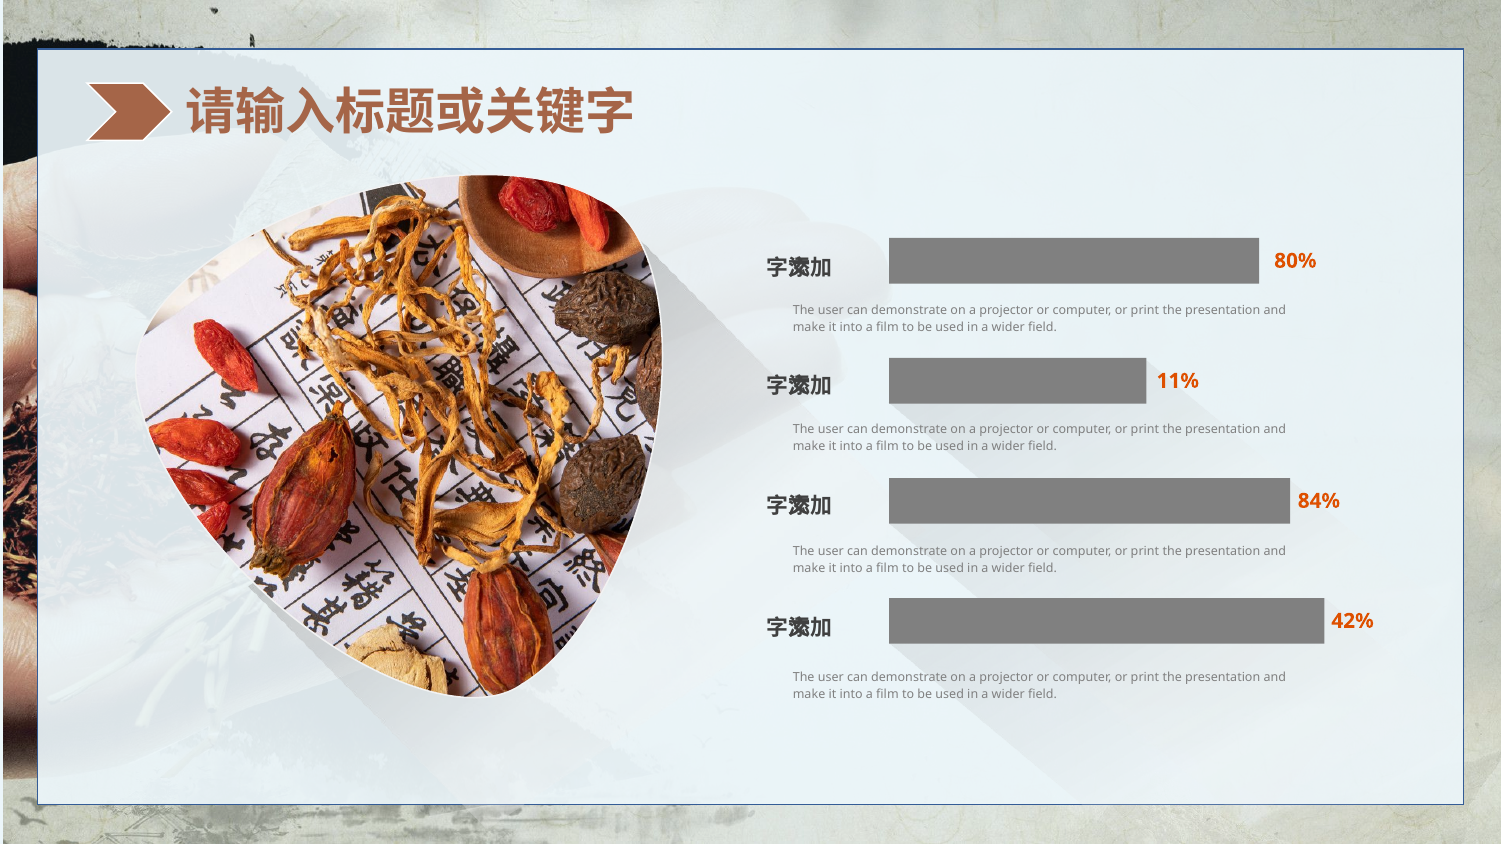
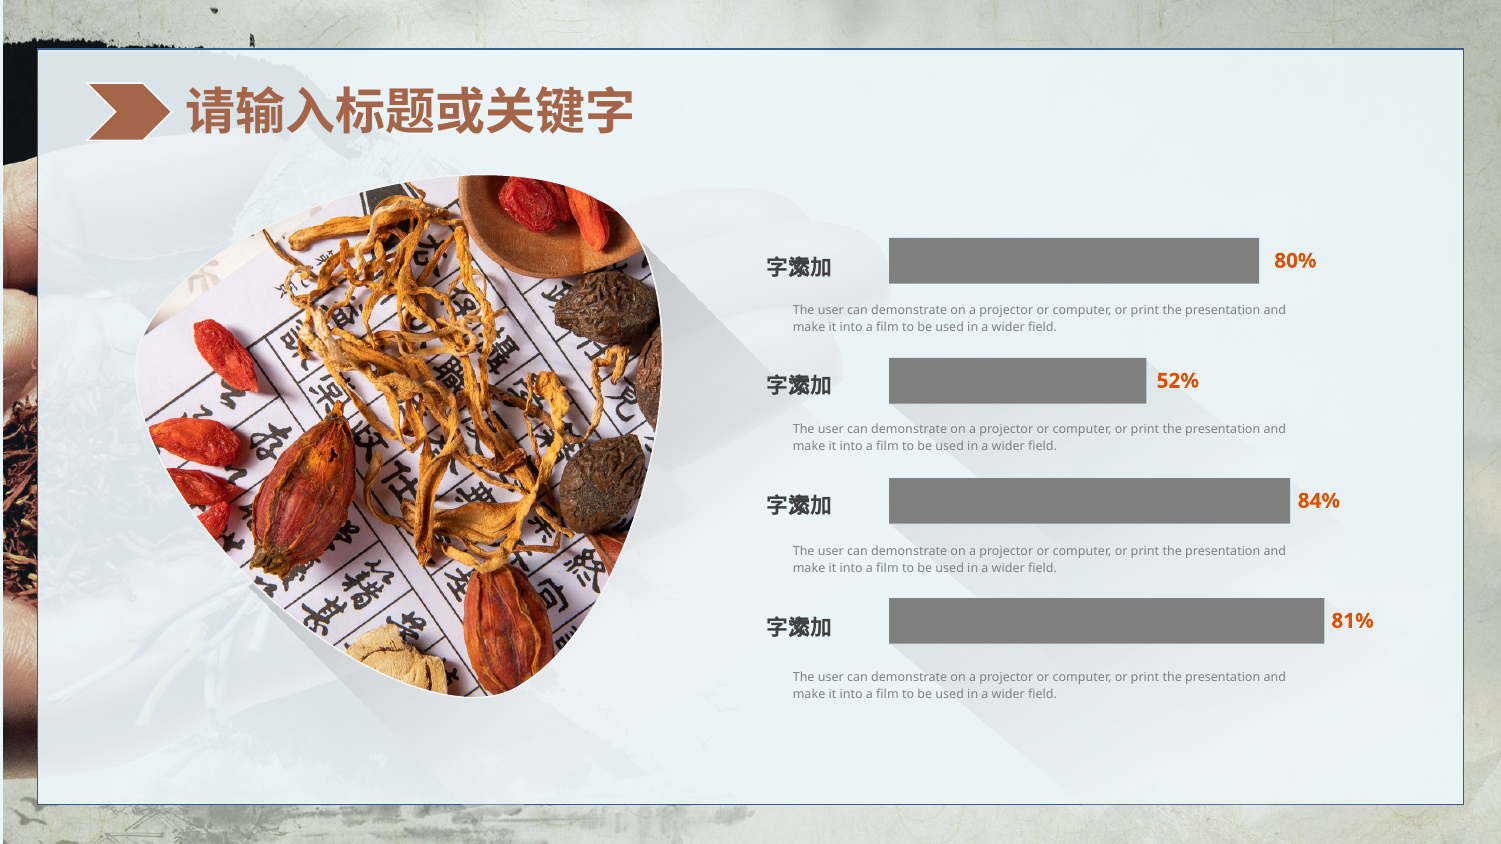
11%: 11% -> 52% (1178, 381)
42%: 42% -> 81% (1353, 621)
